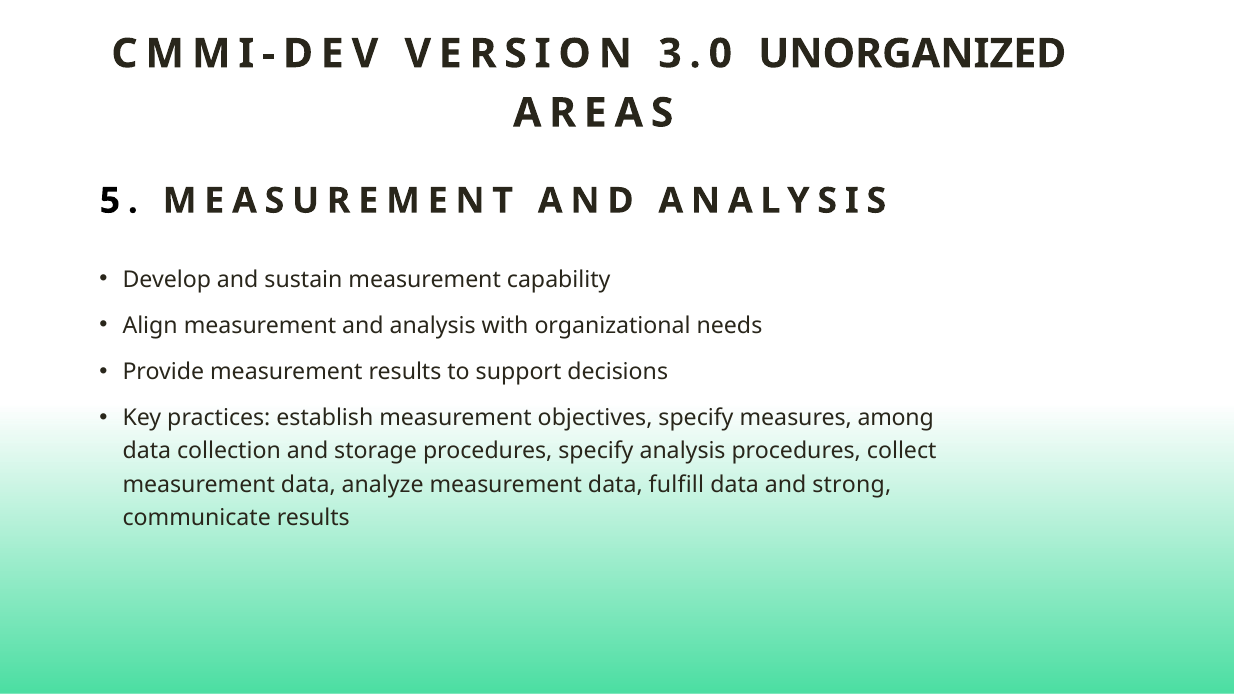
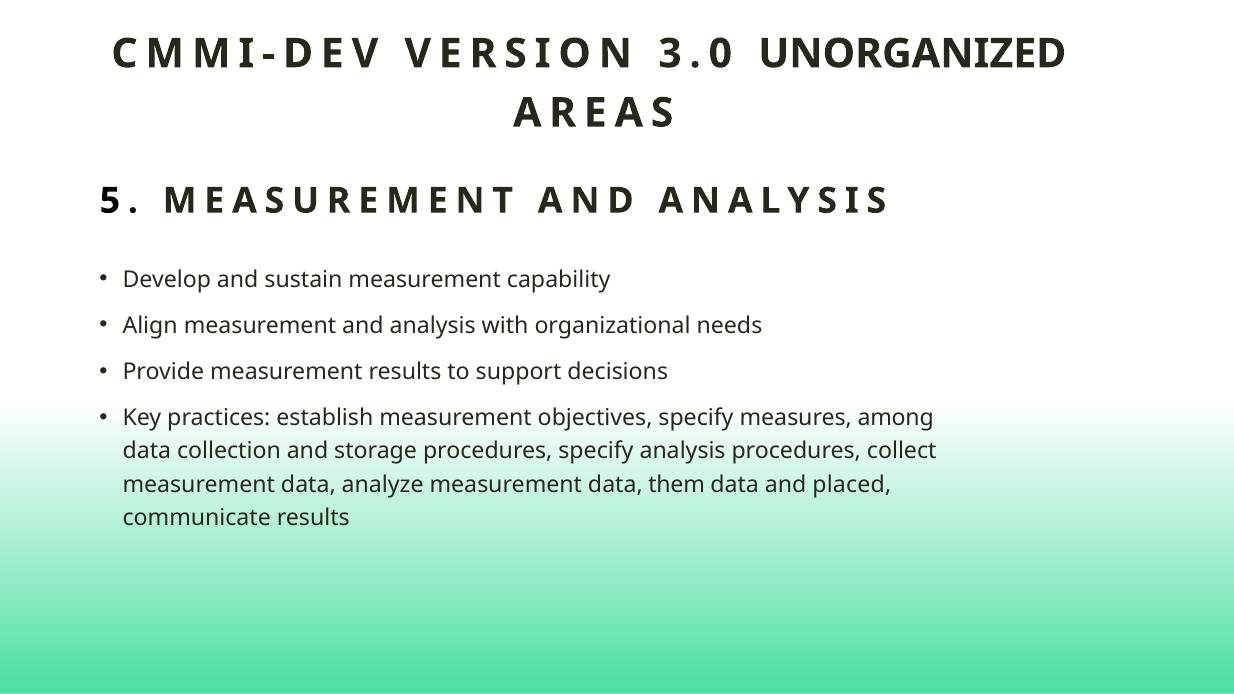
fulfill: fulfill -> them (677, 485)
strong: strong -> placed (852, 485)
